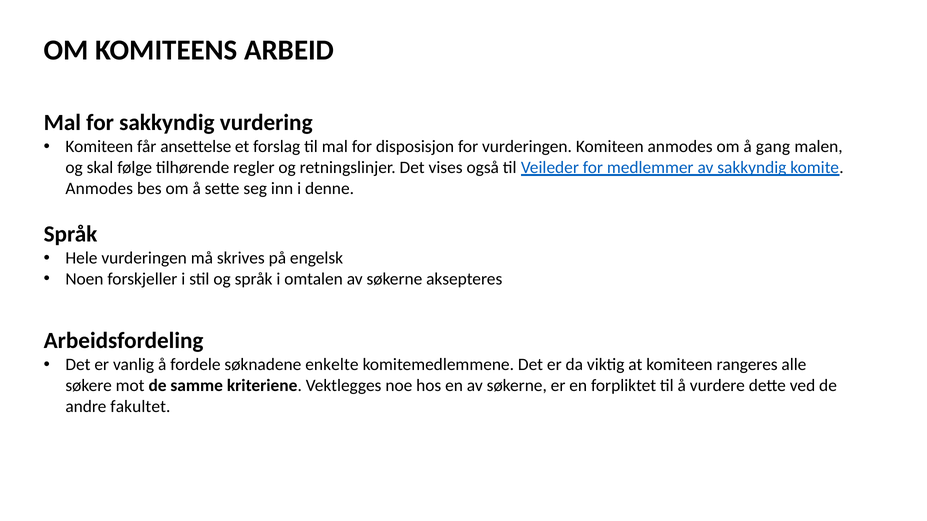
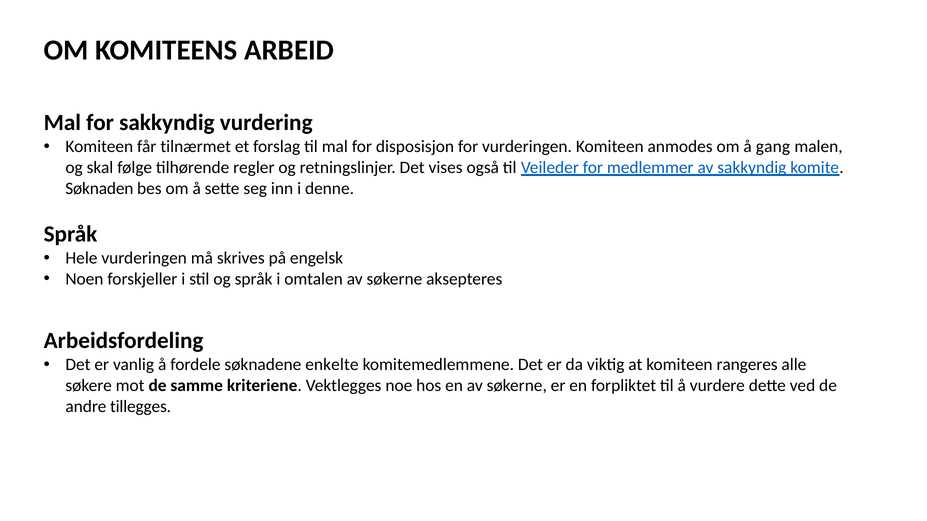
ansettelse: ansettelse -> tilnærmet (196, 147)
Anmodes: Anmodes -> Søknaden (99, 189)
fakultet: fakultet -> tillegges (141, 407)
